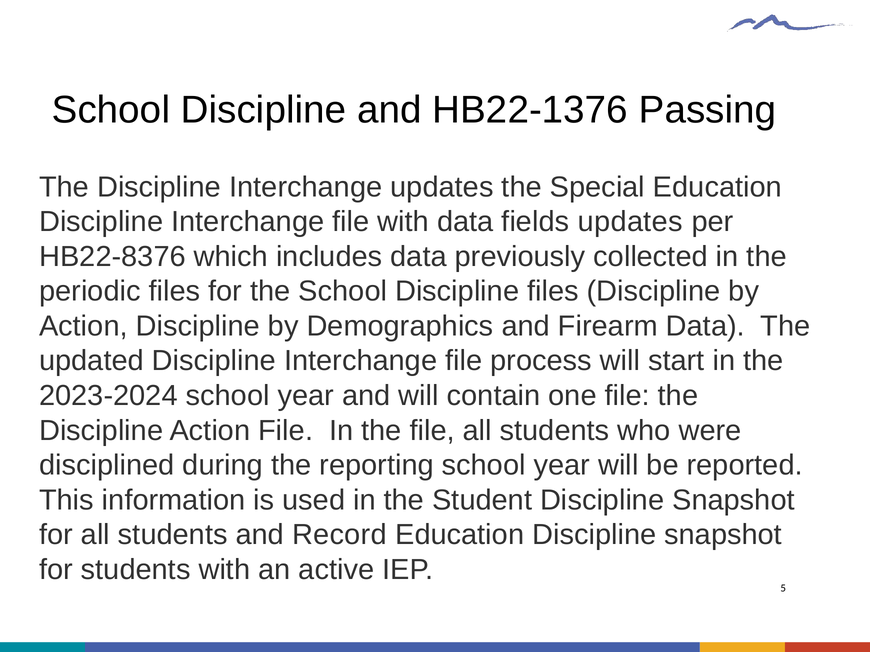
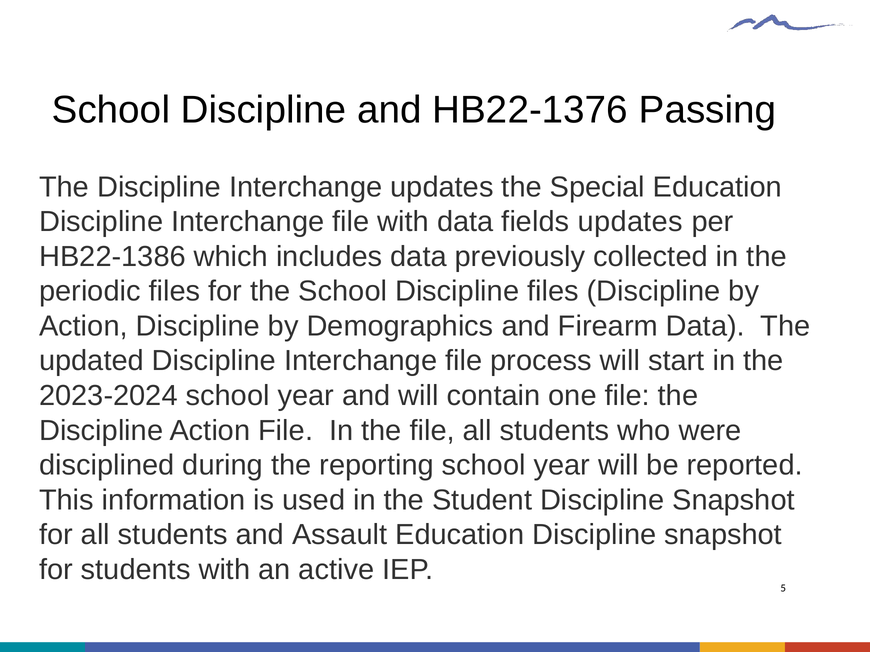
HB22-8376: HB22-8376 -> HB22-1386 (112, 257)
Record: Record -> Assault (340, 535)
